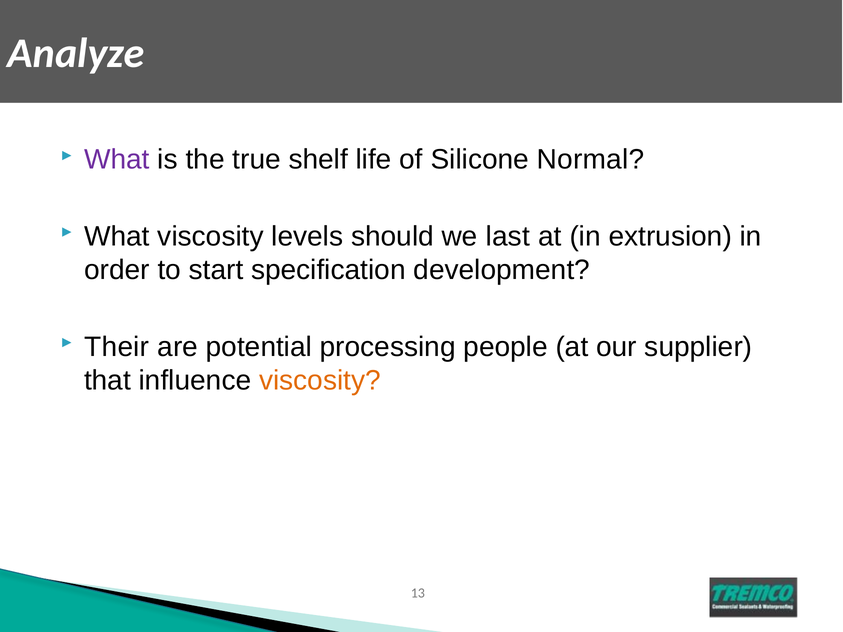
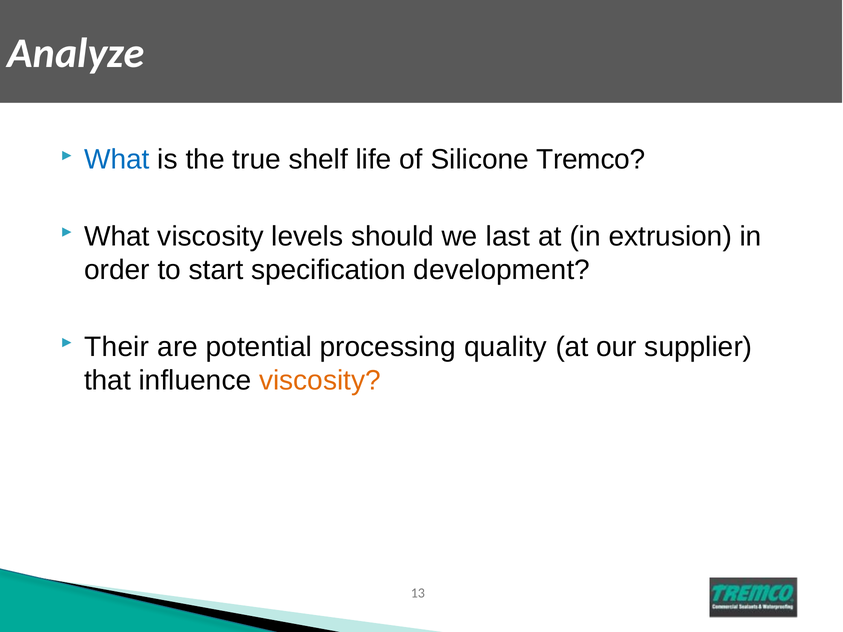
What colour: purple -> blue (117, 160)
Normal: Normal -> Tremco (591, 160)
people: people -> quality (505, 347)
